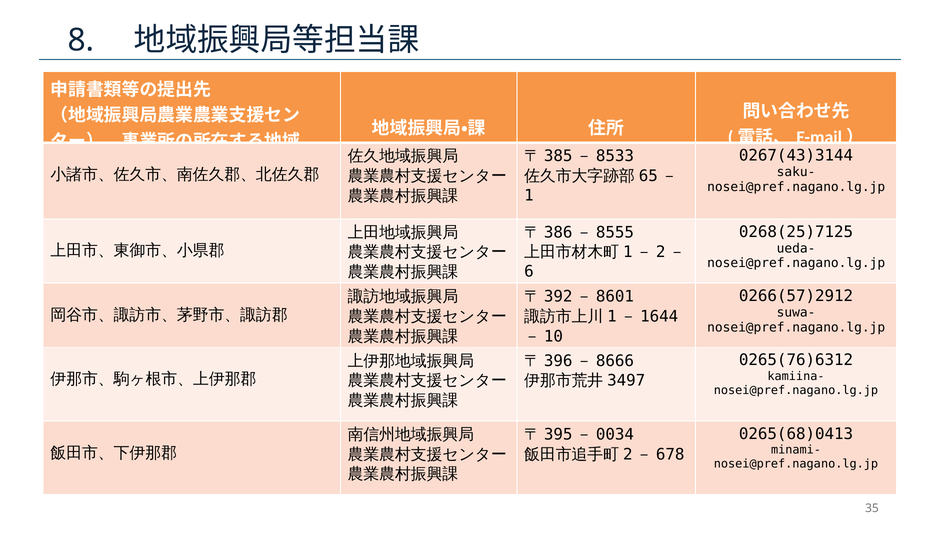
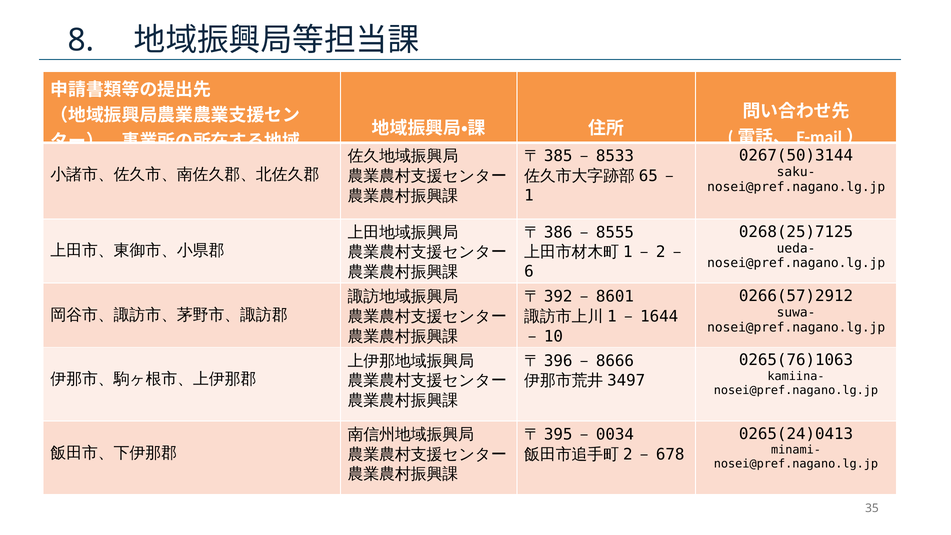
0267(43)3144: 0267(43)3144 -> 0267(50)3144 (796, 156)
0265(76)6312: 0265(76)6312 -> 0265(76)1063 (796, 360)
0265(68)0413: 0265(68)0413 -> 0265(24)0413 (796, 434)
